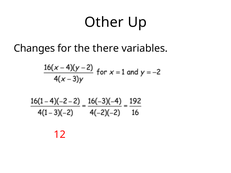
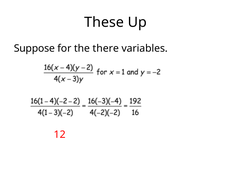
Other: Other -> These (104, 22)
Changes: Changes -> Suppose (34, 48)
